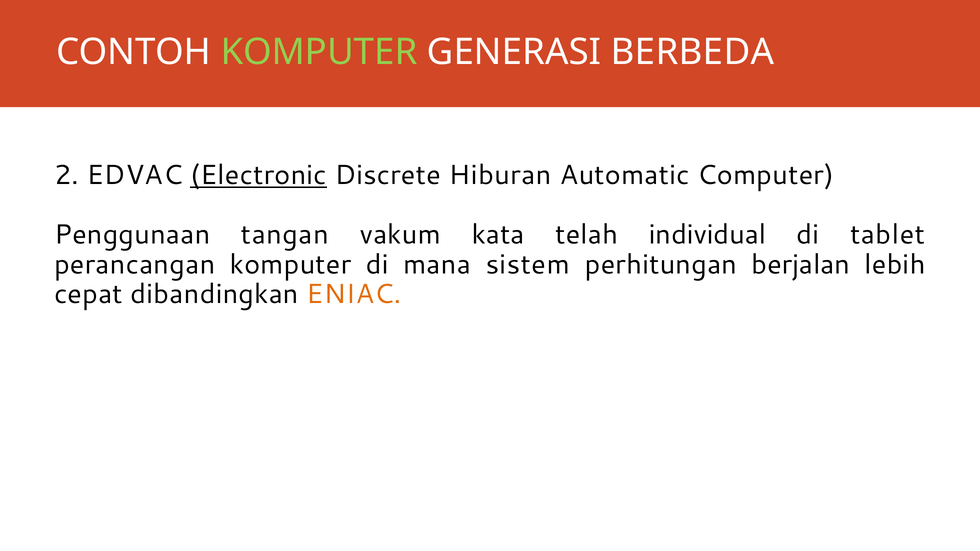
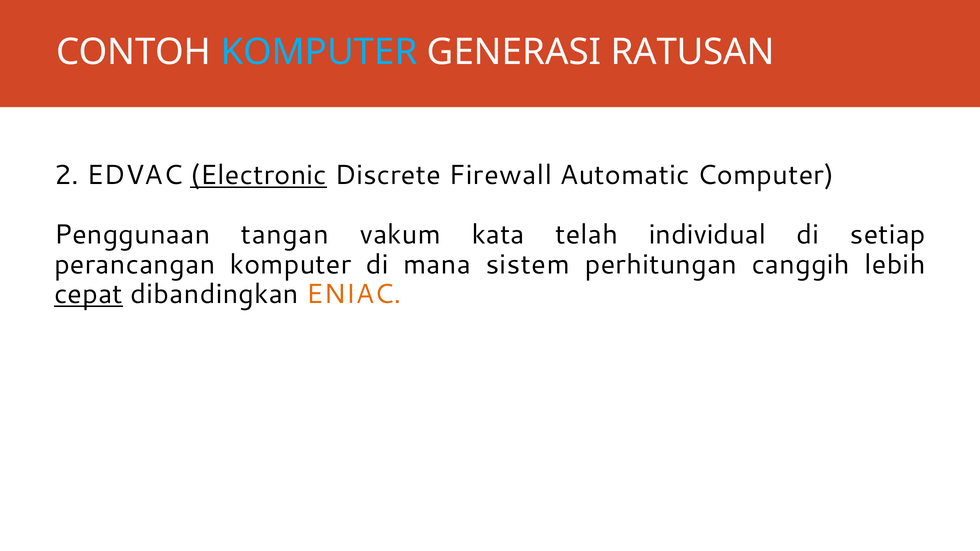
KOMPUTER colour: light green -> light blue (319, 52)
BERBEDA: BERBEDA -> RATUSAN (693, 52)
Hiburan: Hiburan -> Firewall (500, 175)
tablet: tablet -> setiap (888, 235)
berjalan: berjalan -> canggih (801, 265)
cepat underline: none -> present (88, 295)
